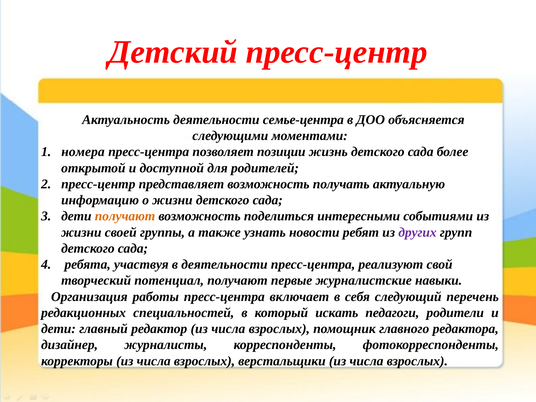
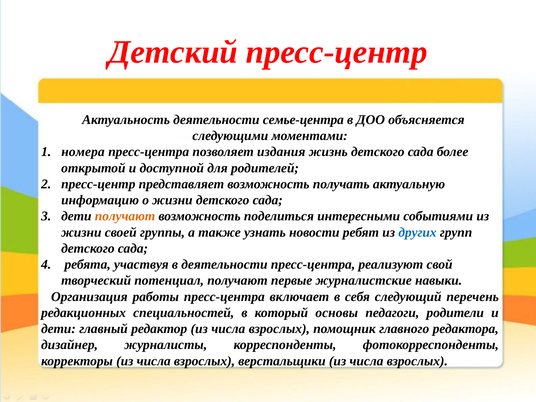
позиции: позиции -> издания (281, 152)
других colour: purple -> blue (417, 232)
искать: искать -> основы (337, 313)
